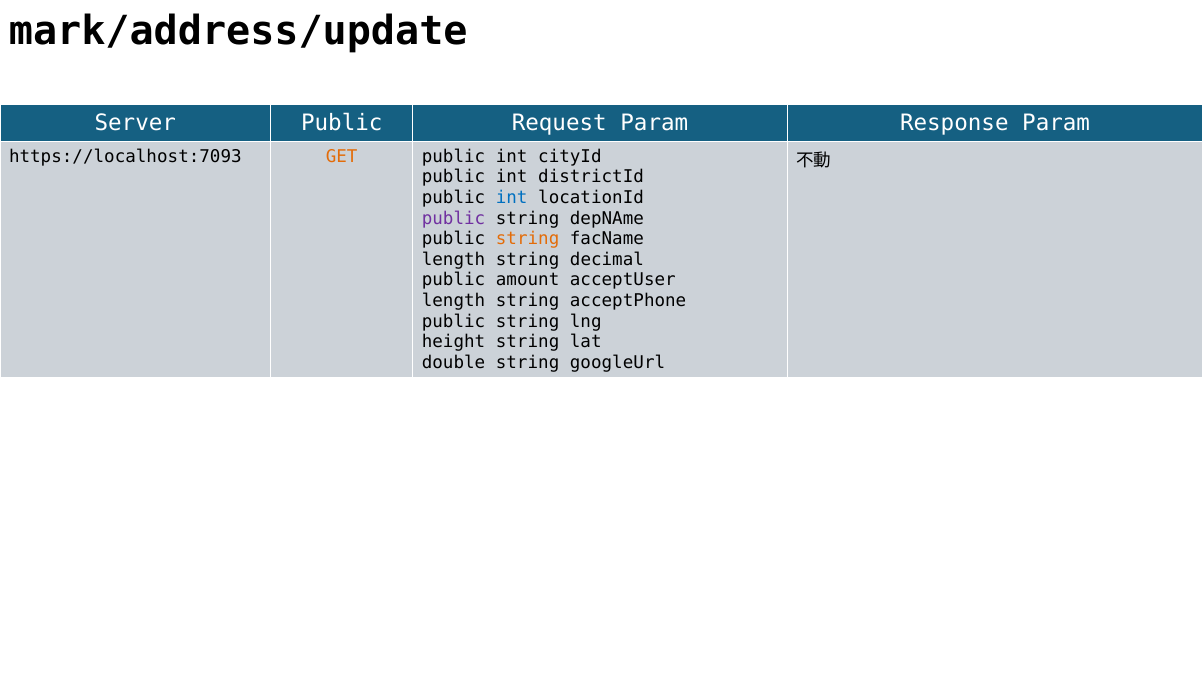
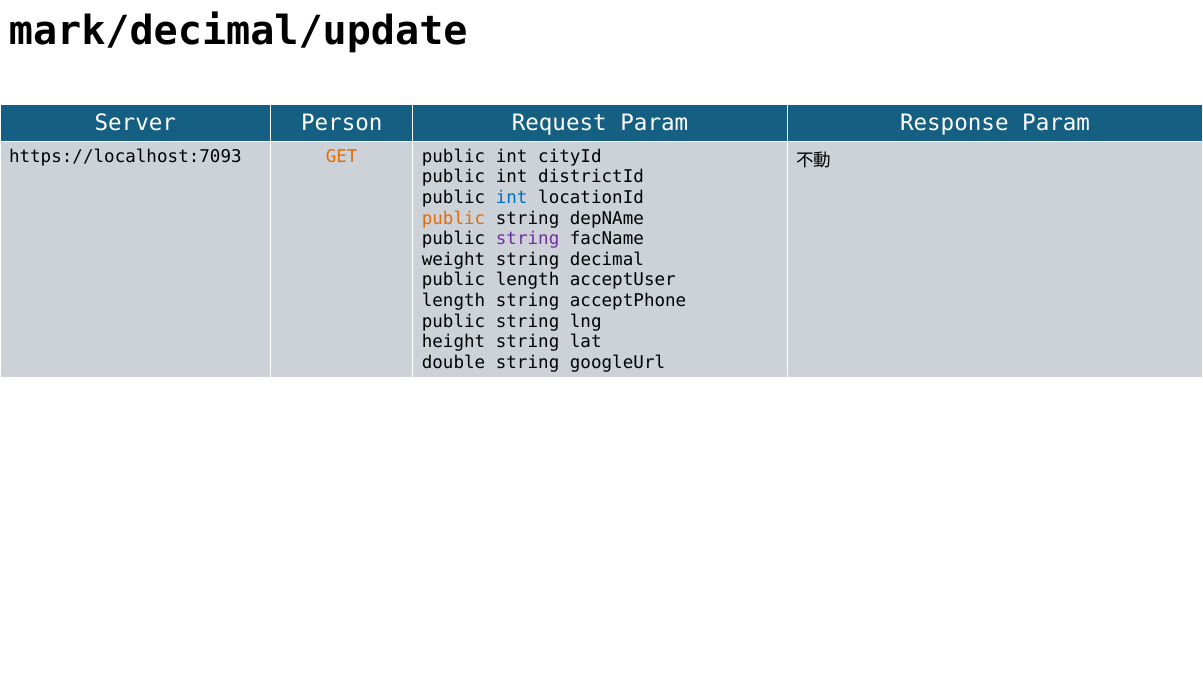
mark/address/update: mark/address/update -> mark/decimal/update (238, 31)
Server Public: Public -> Person (342, 123)
public colour: purple -> orange (454, 218)
string colour: orange -> purple (528, 239)
length: length -> weight (454, 259)
public amount: amount -> length (528, 280)
